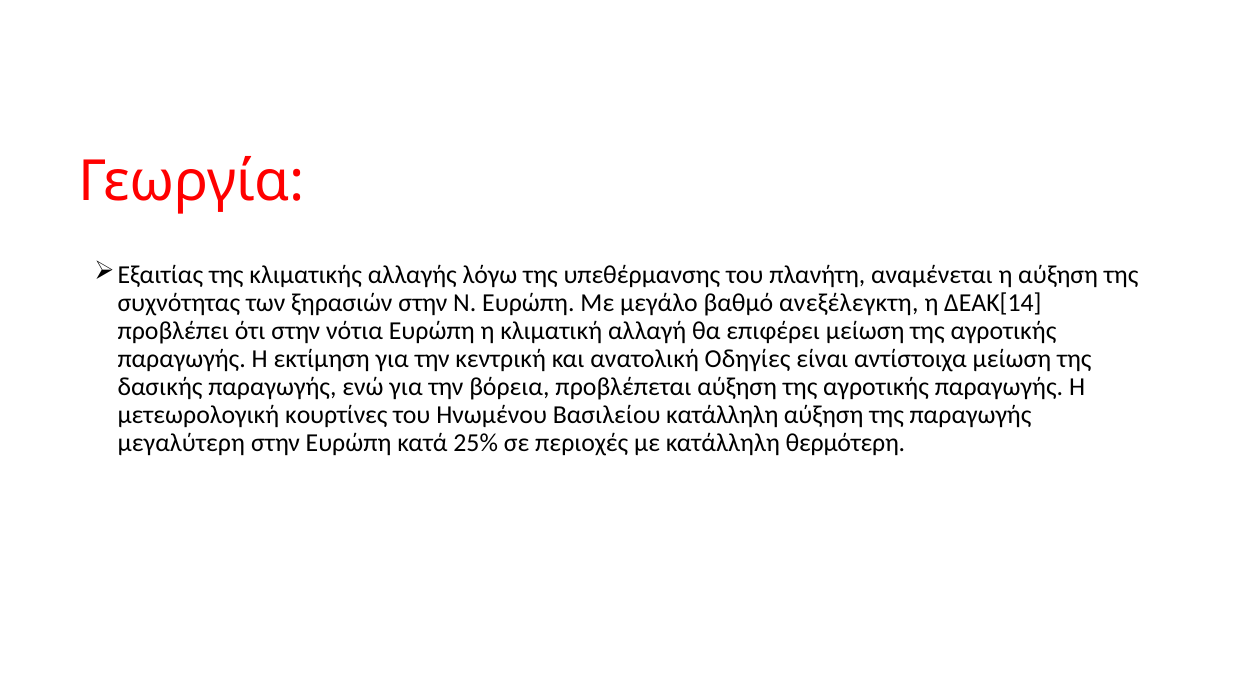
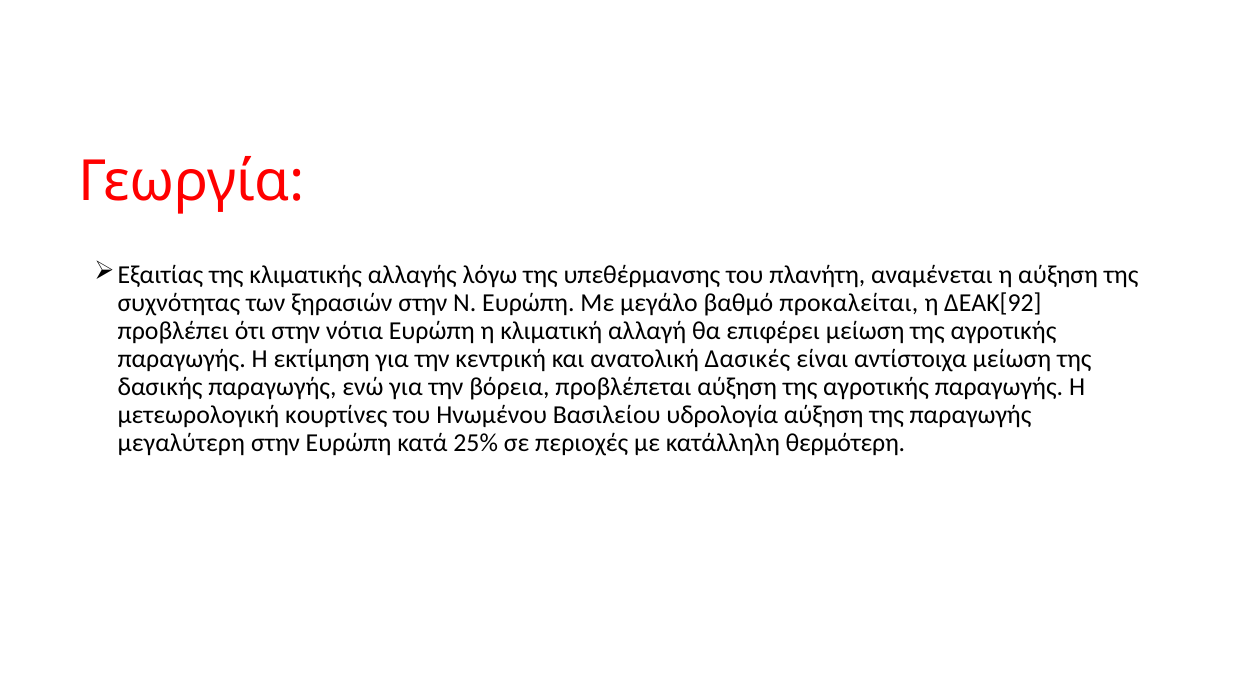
ανεξέλεγκτη: ανεξέλεγκτη -> προκαλείται (849, 303)
ΔΕΑΚ[14: ΔΕΑΚ[14 -> ΔΕΑΚ[92 (993, 303)
Οδηγίες: Οδηγίες -> Δασικές (747, 358)
Βασιλείου κατάλληλη: κατάλληλη -> υδρολογία (722, 414)
